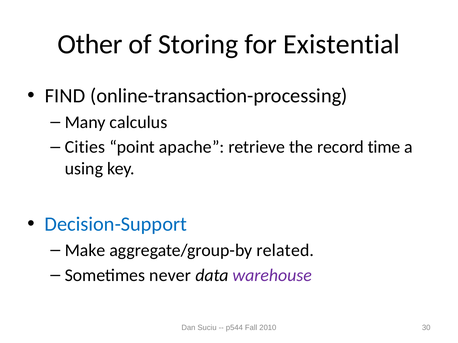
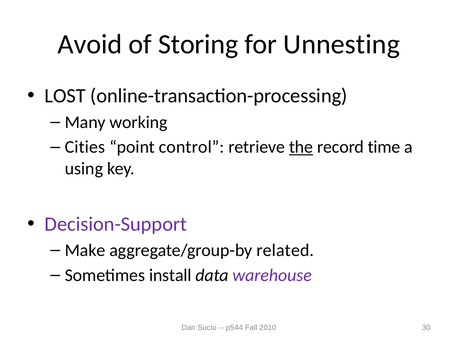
Other: Other -> Avoid (90, 44)
Existential: Existential -> Unnesting (342, 44)
FIND: FIND -> LOST (65, 96)
calculus: calculus -> working (138, 122)
apache: apache -> control (192, 147)
the underline: none -> present (301, 147)
Decision-Support colour: blue -> purple (116, 224)
never: never -> install (170, 276)
